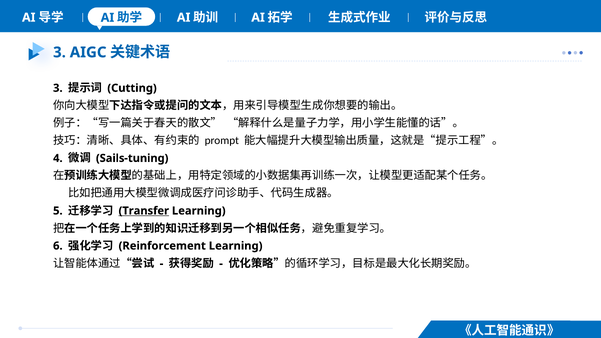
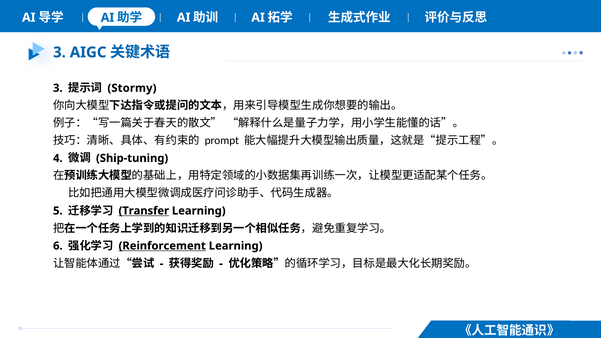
Cutting: Cutting -> Stormy (132, 88)
Sails-tuning: Sails-tuning -> Ship-tuning (132, 158)
Reinforcement underline: none -> present (162, 246)
